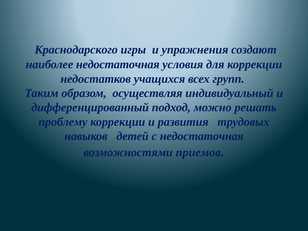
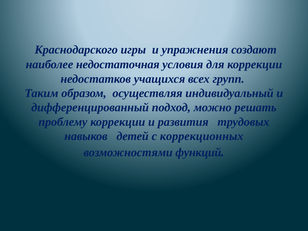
с недостаточная: недостаточная -> коррекционных (202, 136)
приемов: приемов -> функций (198, 152)
